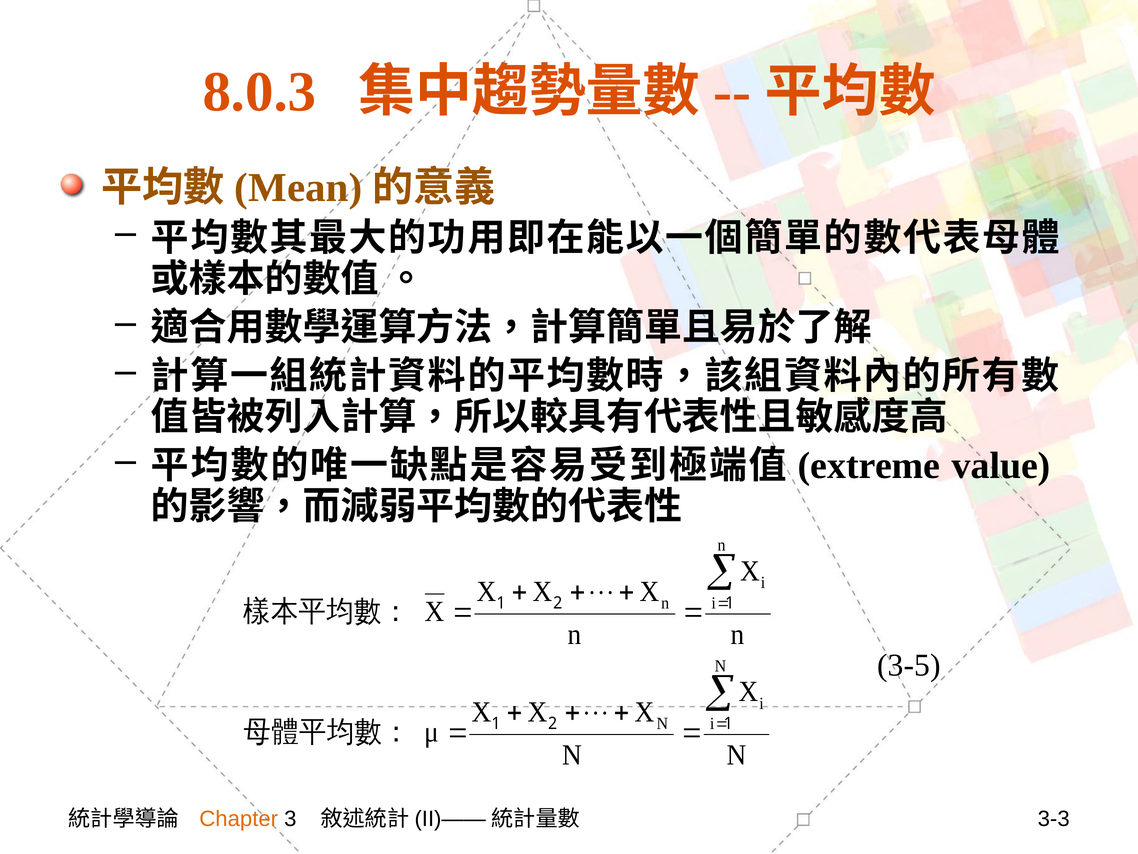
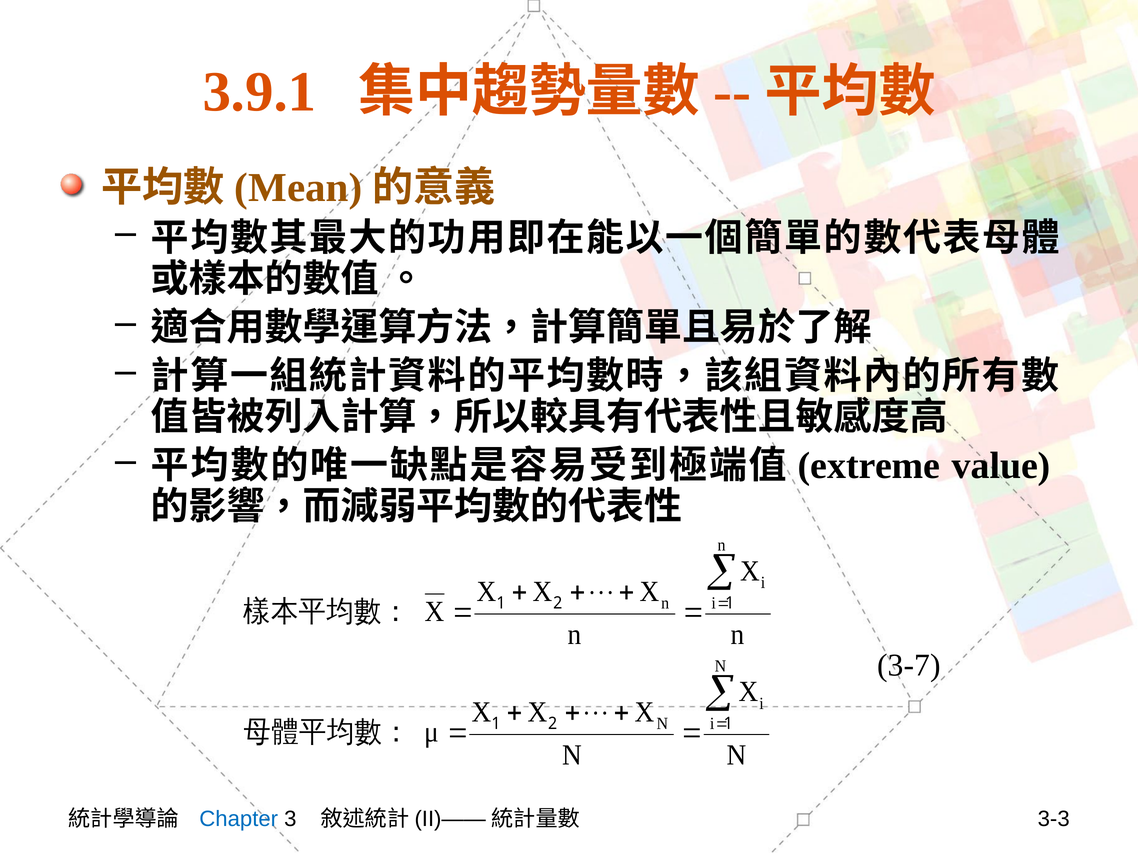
8.0.3: 8.0.3 -> 3.9.1 (259, 92)
3-5: 3-5 -> 3-7 (909, 665)
Chapter colour: orange -> blue (239, 819)
